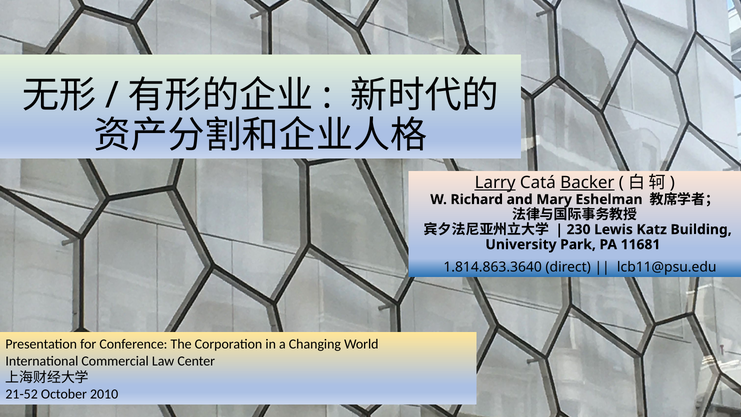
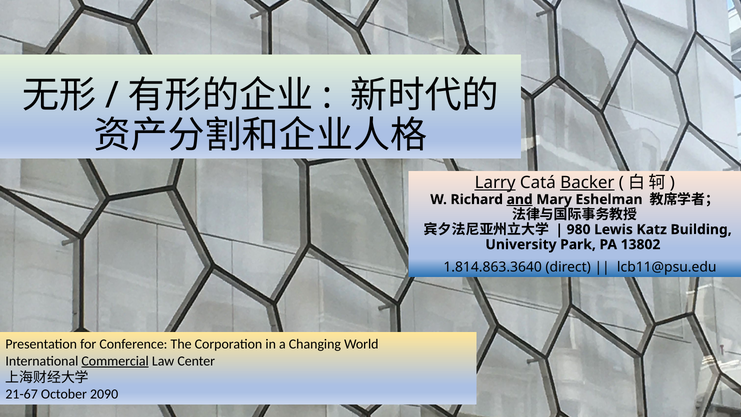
and underline: none -> present (520, 199)
230: 230 -> 980 (579, 229)
11681: 11681 -> 13802 (641, 244)
Commercial underline: none -> present (115, 361)
21-52: 21-52 -> 21-67 (22, 394)
2010: 2010 -> 2090 (104, 394)
